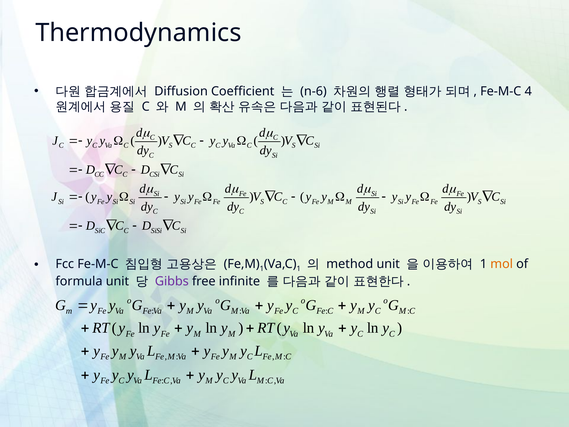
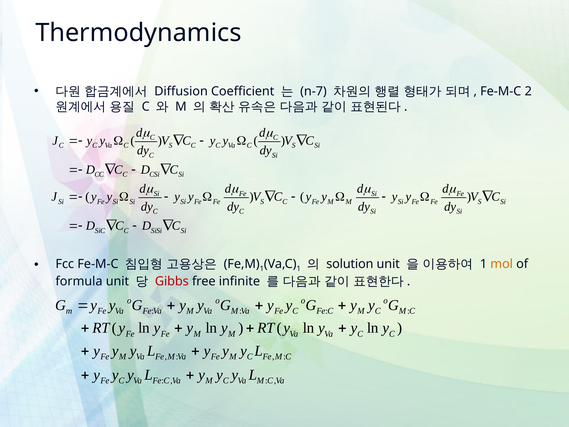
n-6: n-6 -> n-7 (313, 91)
4: 4 -> 2 (528, 91)
method: method -> solution (350, 264)
Gibbs colour: purple -> red (172, 281)
